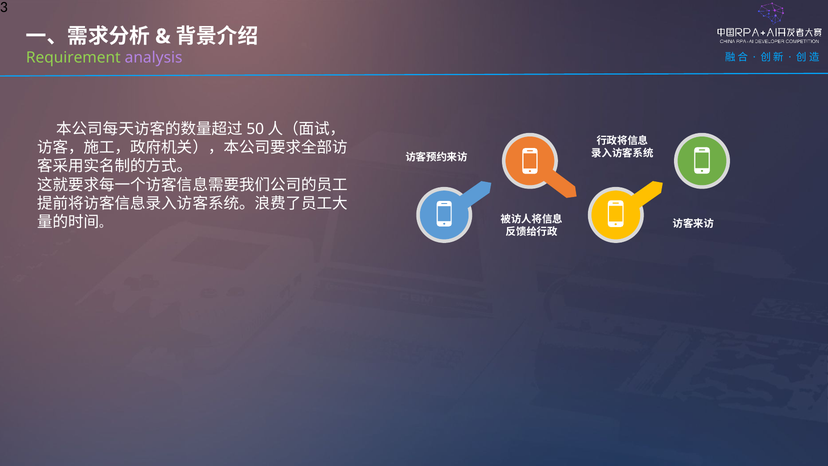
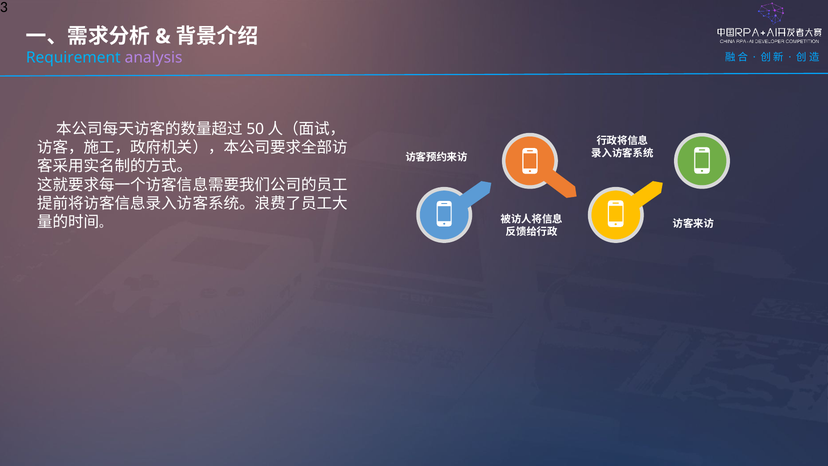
Requirement colour: light green -> light blue (73, 58)
